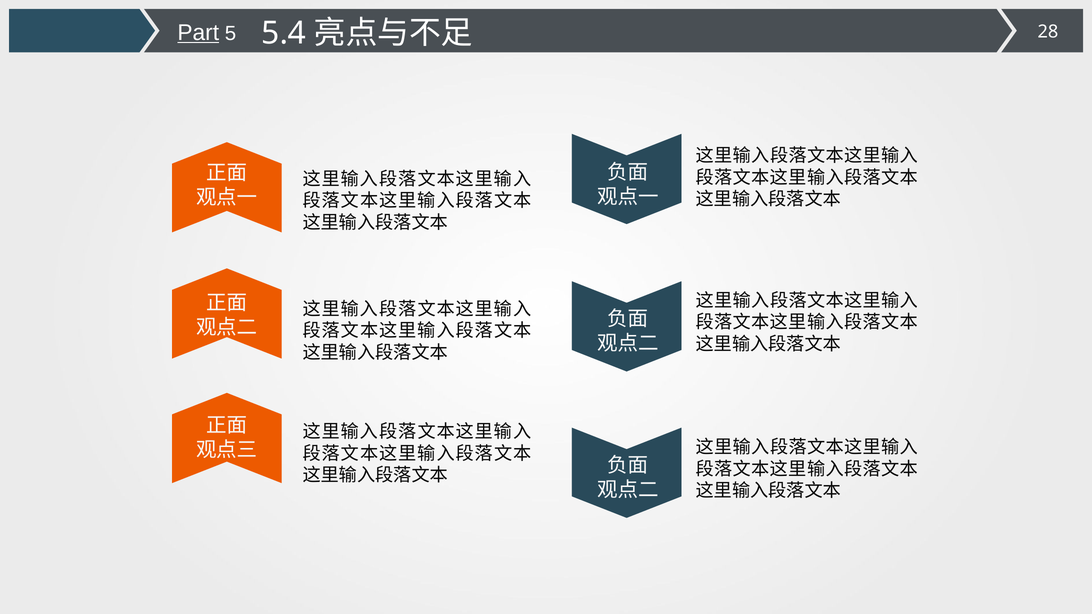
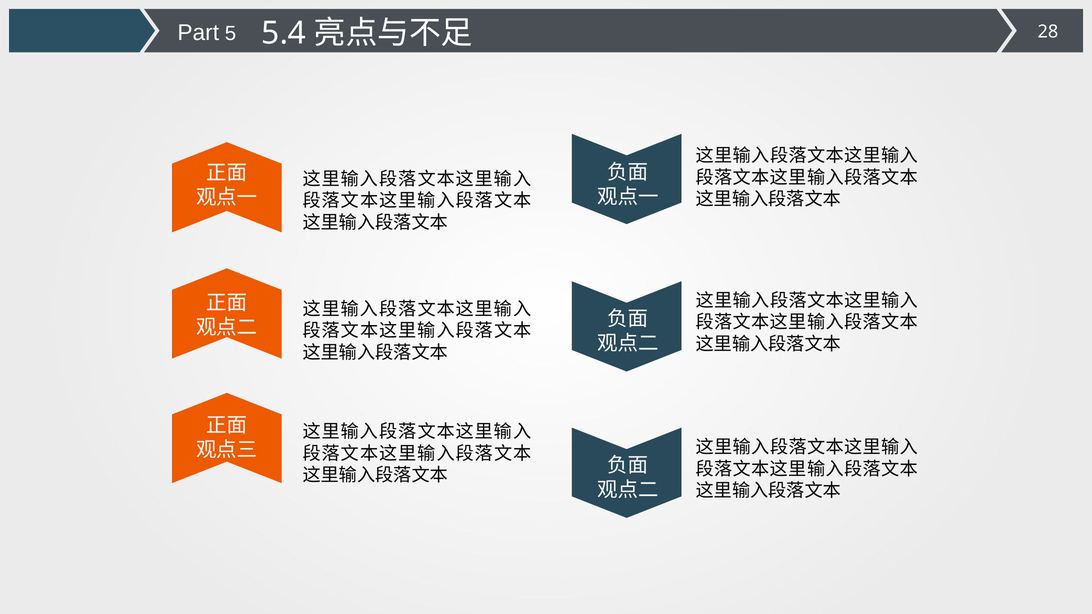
Part underline: present -> none (198, 33)
